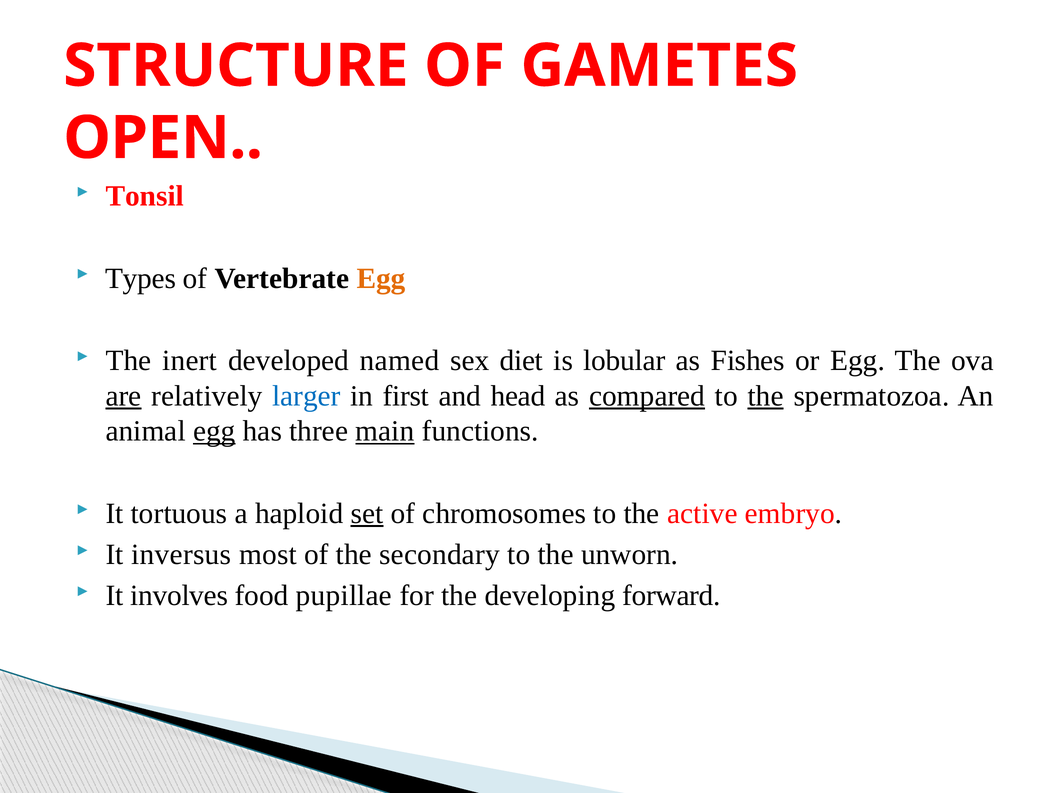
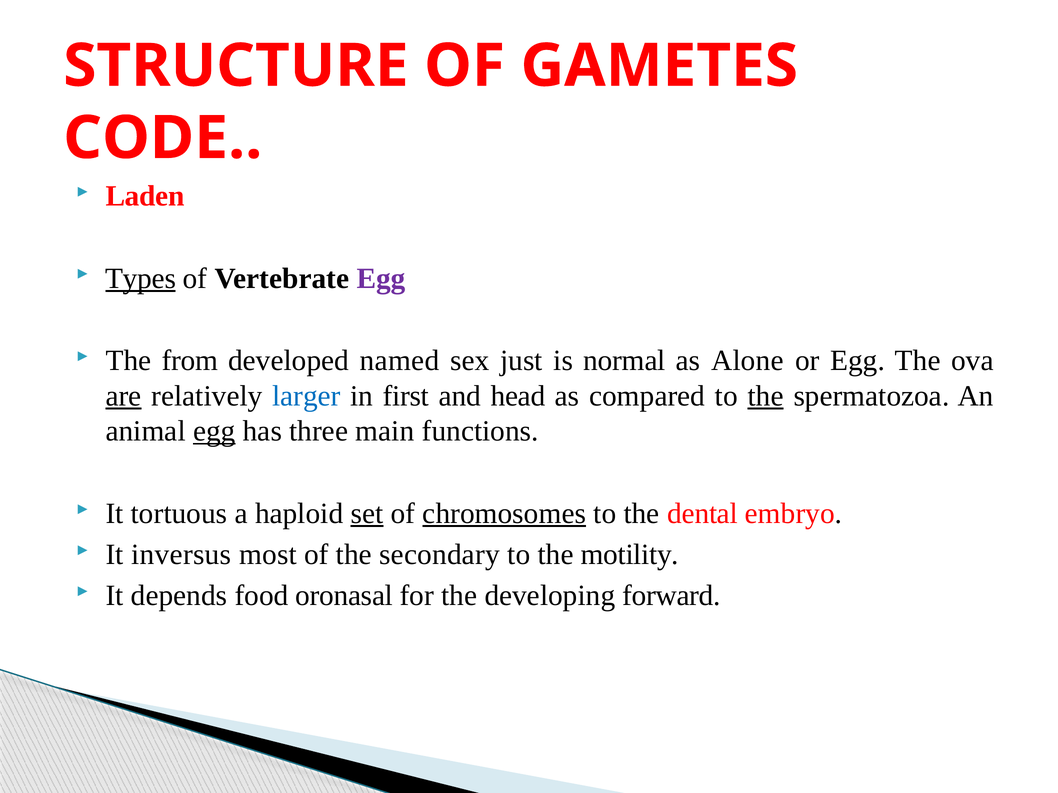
OPEN: OPEN -> CODE (163, 138)
Tonsil: Tonsil -> Laden (145, 196)
Types underline: none -> present (141, 279)
Egg colour: orange -> purple (381, 279)
inert: inert -> from (190, 361)
diet: diet -> just (521, 361)
lobular: lobular -> normal (624, 361)
Fishes: Fishes -> Alone (748, 361)
compared underline: present -> none (647, 396)
main underline: present -> none (385, 431)
chromosomes underline: none -> present (504, 514)
active: active -> dental (703, 514)
unworn: unworn -> motility (630, 555)
involves: involves -> depends (179, 596)
pupillae: pupillae -> oronasal (344, 596)
